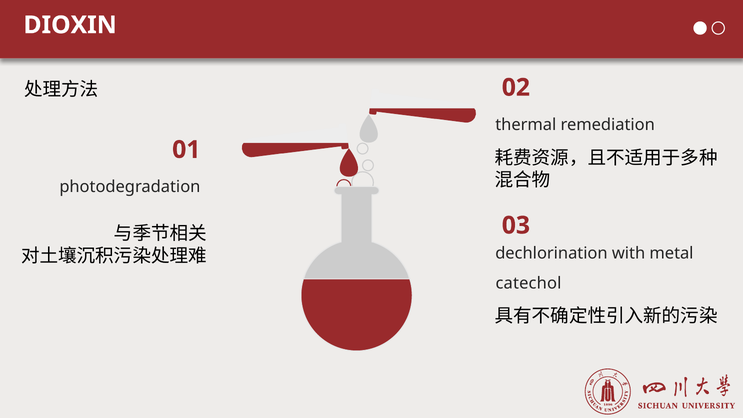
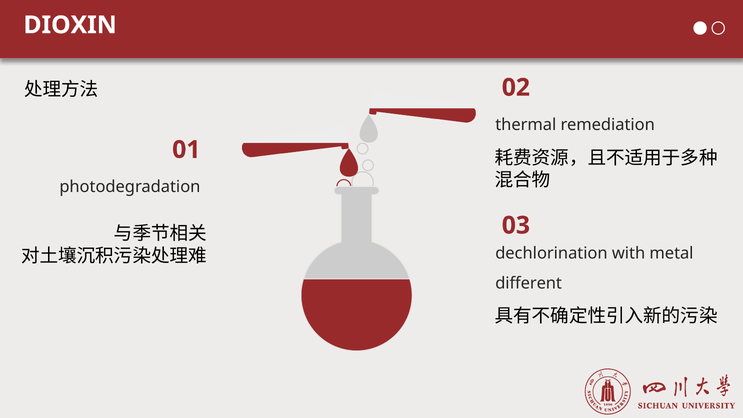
catechol: catechol -> different (529, 283)
